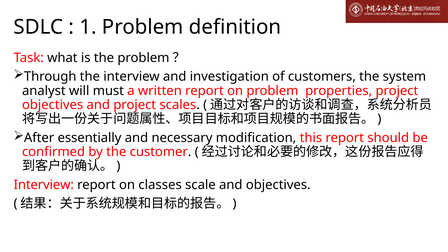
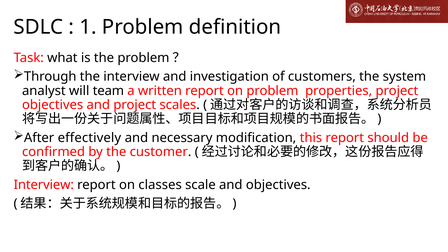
must: must -> team (108, 91)
essentially: essentially -> effectively (89, 138)
